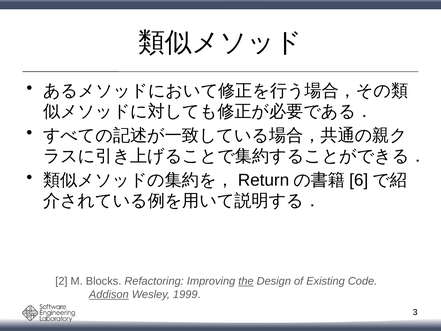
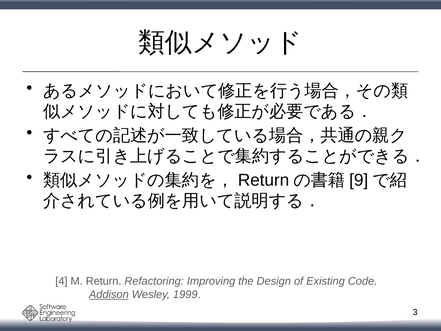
6: 6 -> 9 (359, 180)
2: 2 -> 4 (61, 281)
M Blocks: Blocks -> Return (104, 281)
the underline: present -> none (246, 281)
